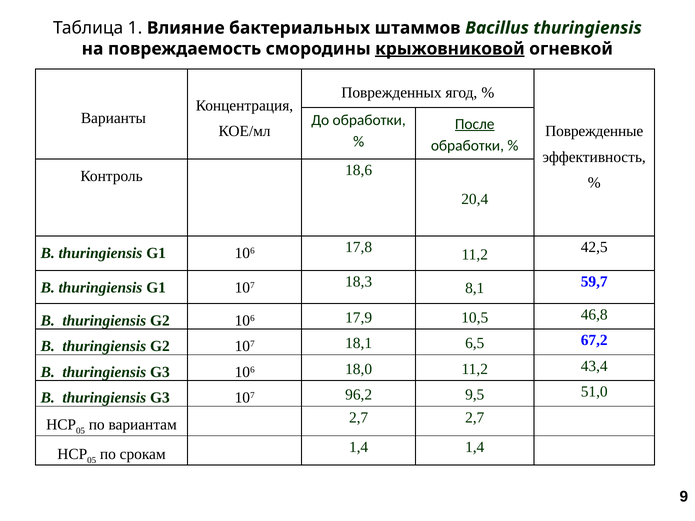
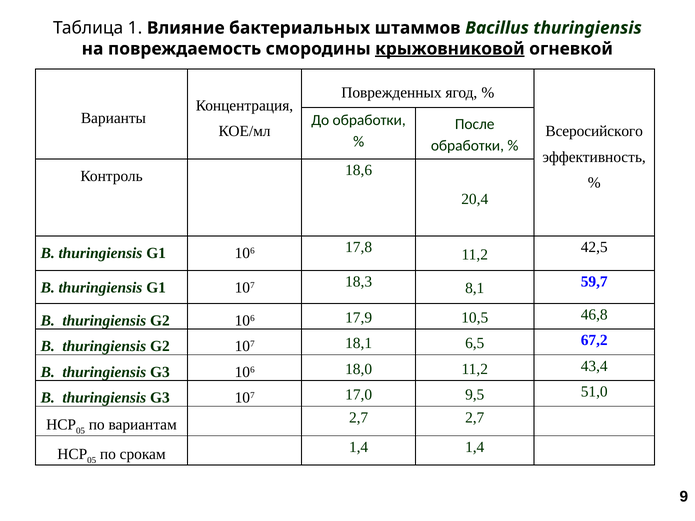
После underline: present -> none (475, 124)
Поврежденные: Поврежденные -> Всеросийского (594, 131)
96,2: 96,2 -> 17,0 (359, 395)
